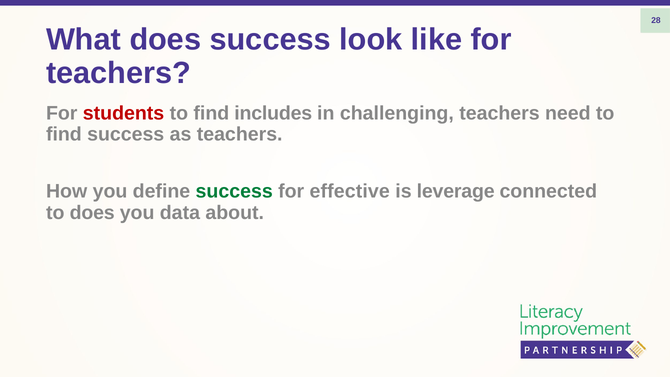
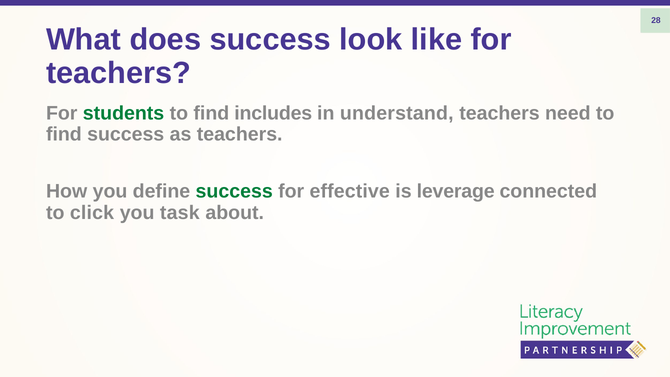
students colour: red -> green (124, 113)
challenging: challenging -> understand (397, 113)
to does: does -> click (92, 213)
data: data -> task (180, 213)
